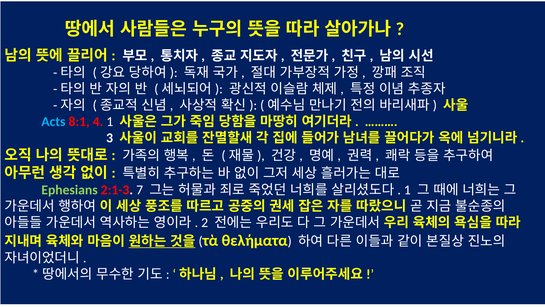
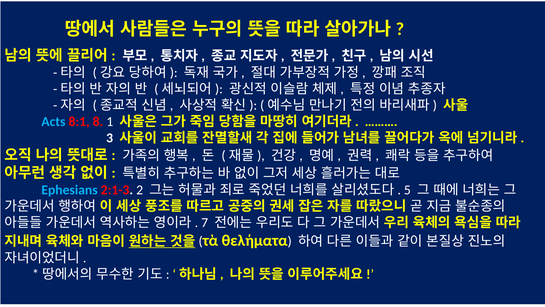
4: 4 -> 8 (98, 122)
Ephesians colour: light green -> light blue (70, 190)
7: 7 -> 2 (140, 190)
1: 1 -> 5 (407, 190)
2: 2 -> 7 (205, 222)
